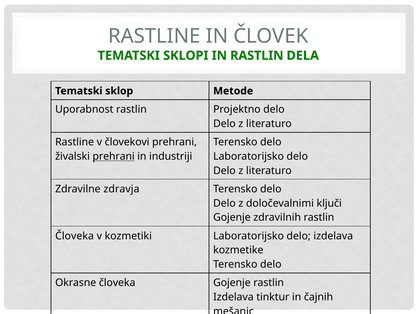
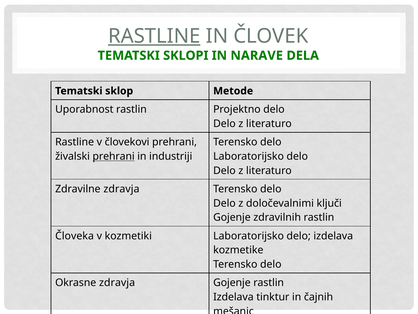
RASTLINE underline: none -> present (154, 36)
IN RASTLIN: RASTLIN -> NARAVE (257, 55)
Okrasne človeka: človeka -> zdravja (117, 282)
